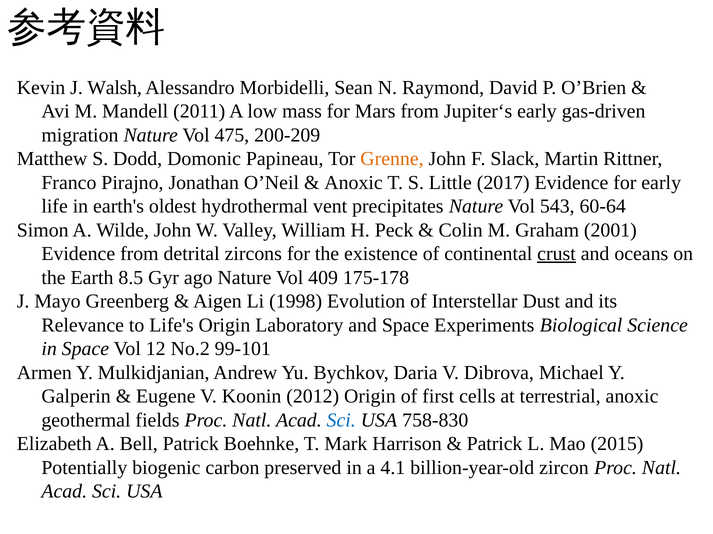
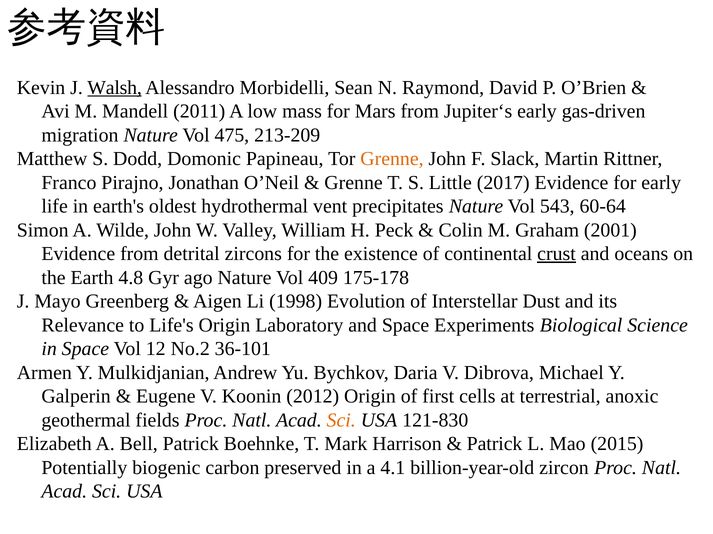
Walsh underline: none -> present (115, 88)
200-209: 200-209 -> 213-209 (287, 135)
Anoxic: Anoxic -> Grenne (354, 183)
8.5: 8.5 -> 4.8 (131, 278)
99-101: 99-101 -> 36-101 (243, 349)
Sci colour: blue -> orange (341, 421)
758-830: 758-830 -> 121-830 (435, 421)
